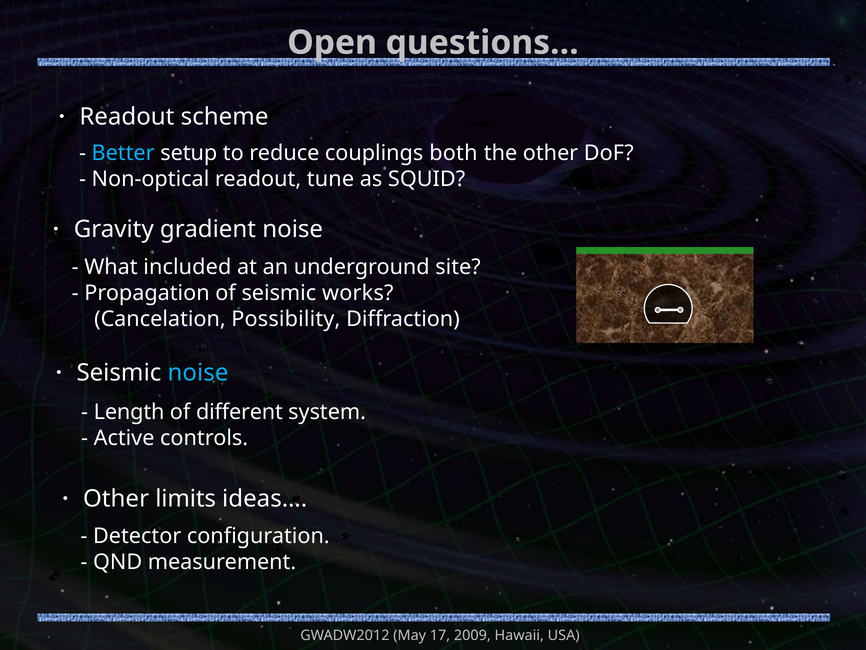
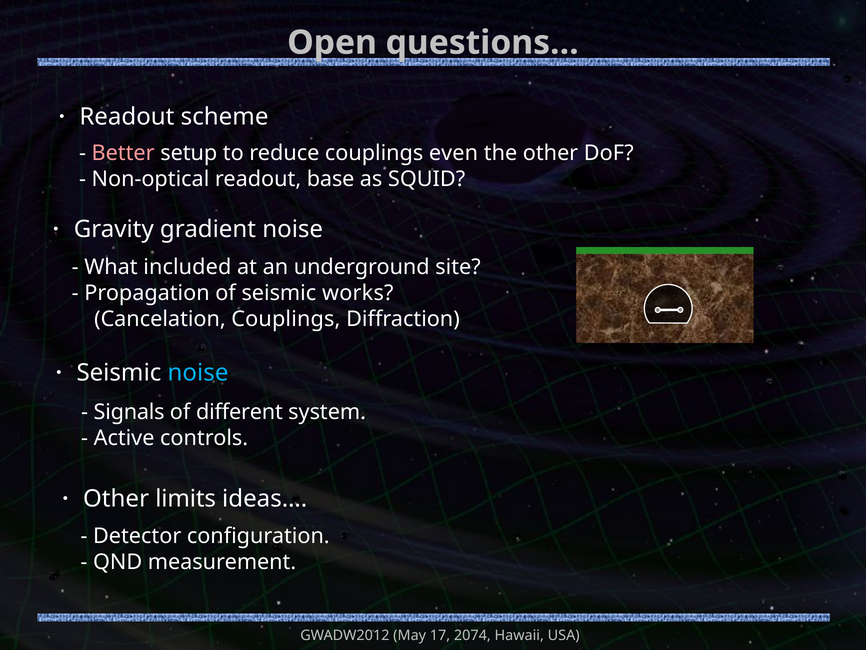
Better colour: light blue -> pink (123, 153)
both: both -> even (453, 153)
tune: tune -> base (331, 179)
Cancelation Possibility: Possibility -> Couplings (286, 319)
Length: Length -> Signals (129, 412)
2009: 2009 -> 2074 (472, 635)
